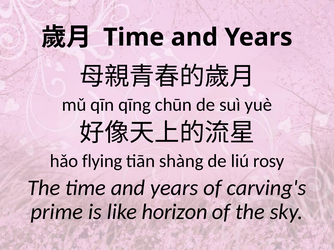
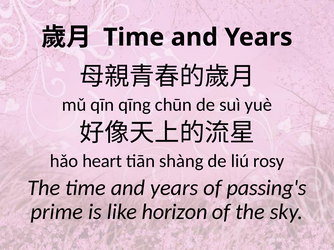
flying: flying -> heart (102, 161)
carving's: carving's -> passing's (267, 188)
